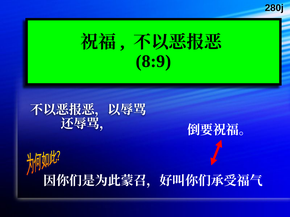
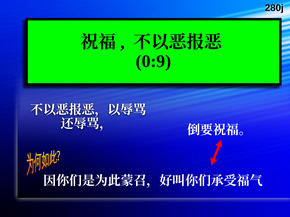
8:9: 8:9 -> 0:9 (153, 61)
